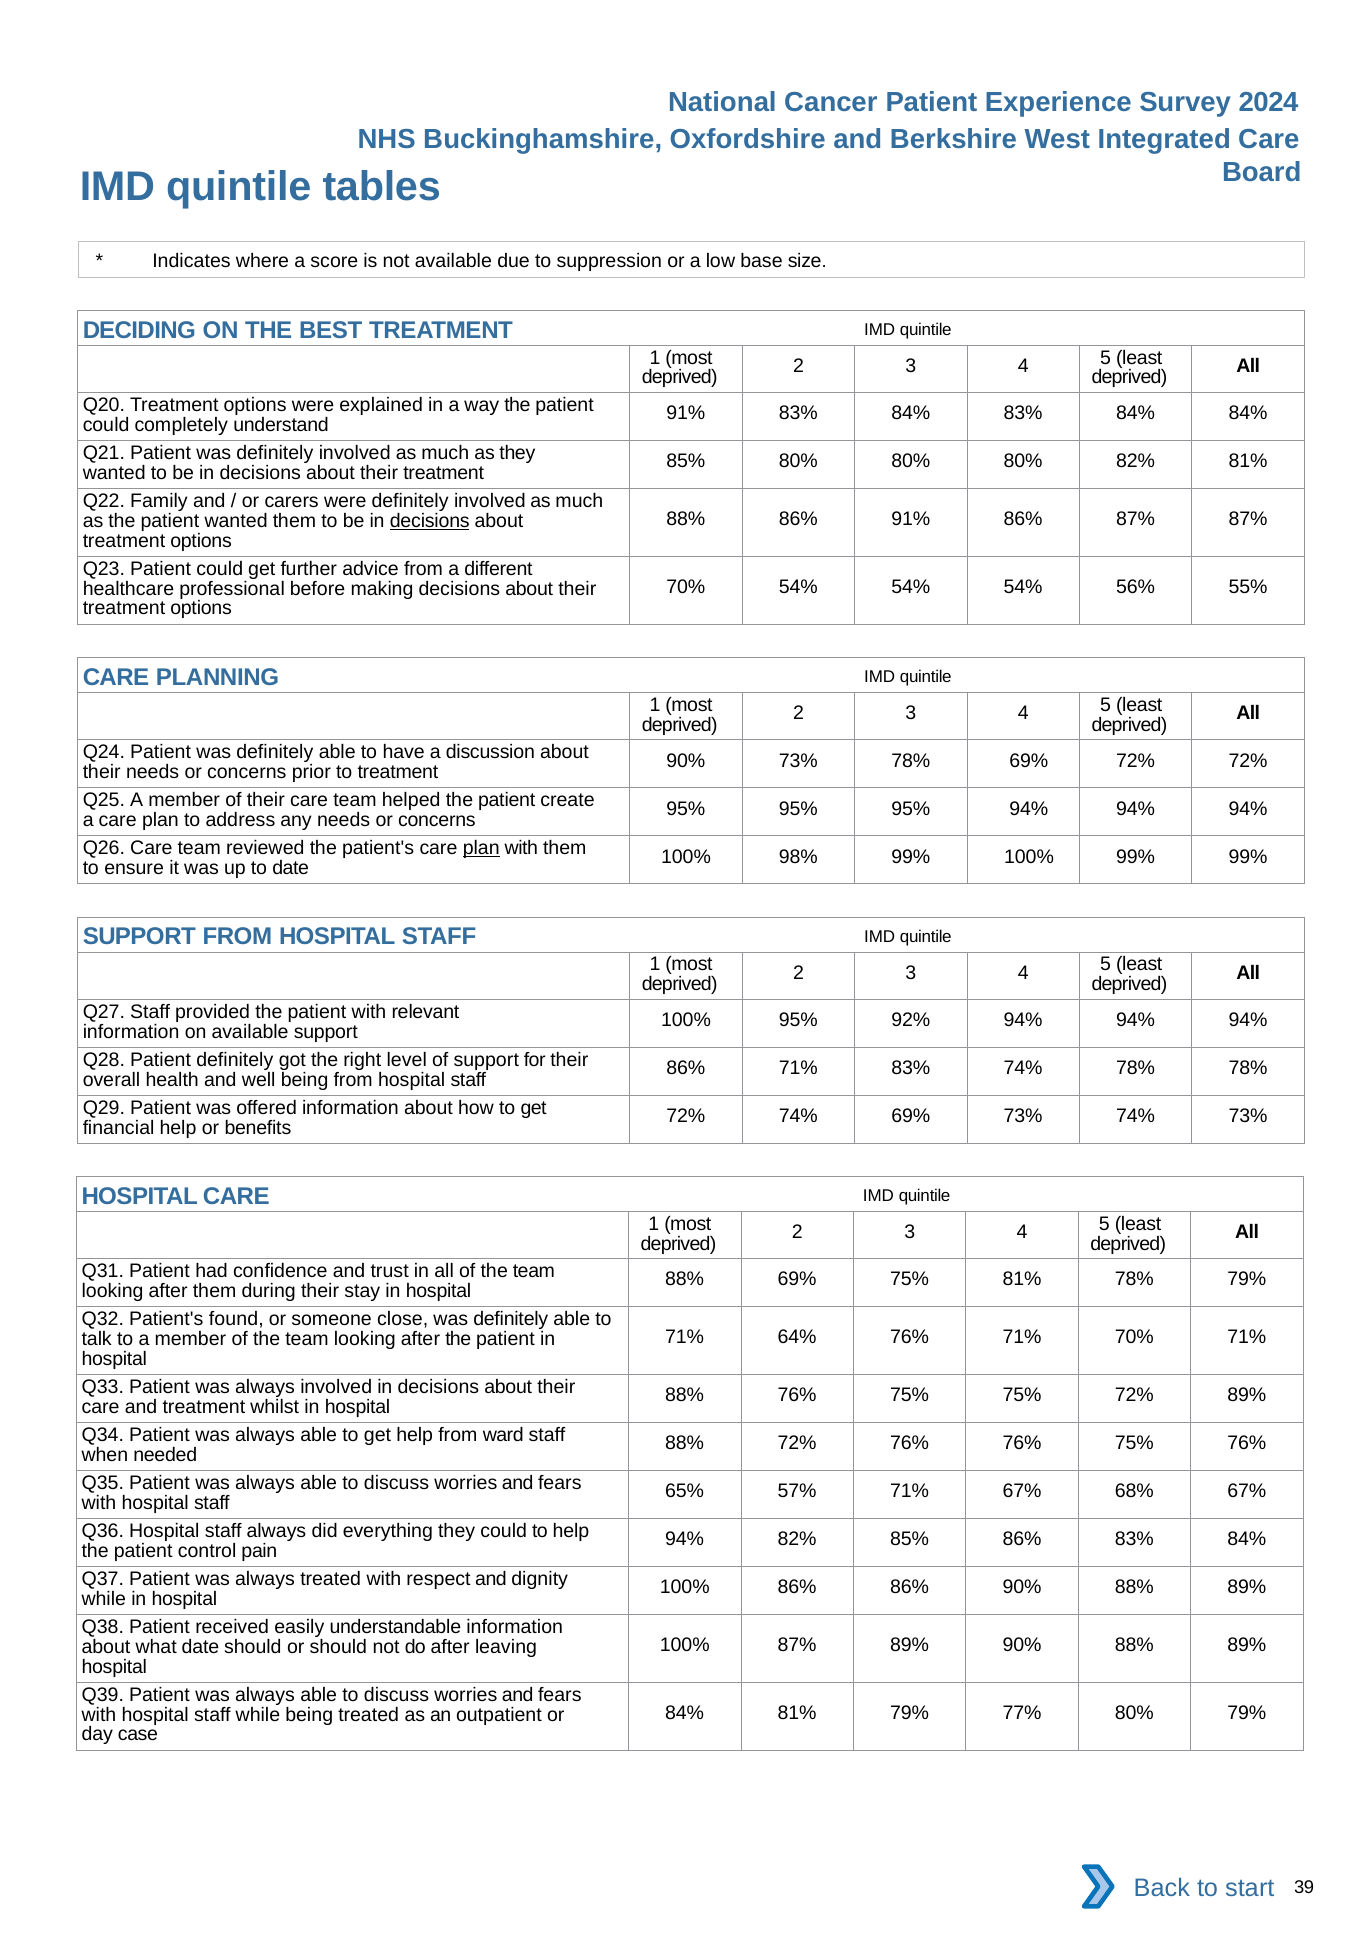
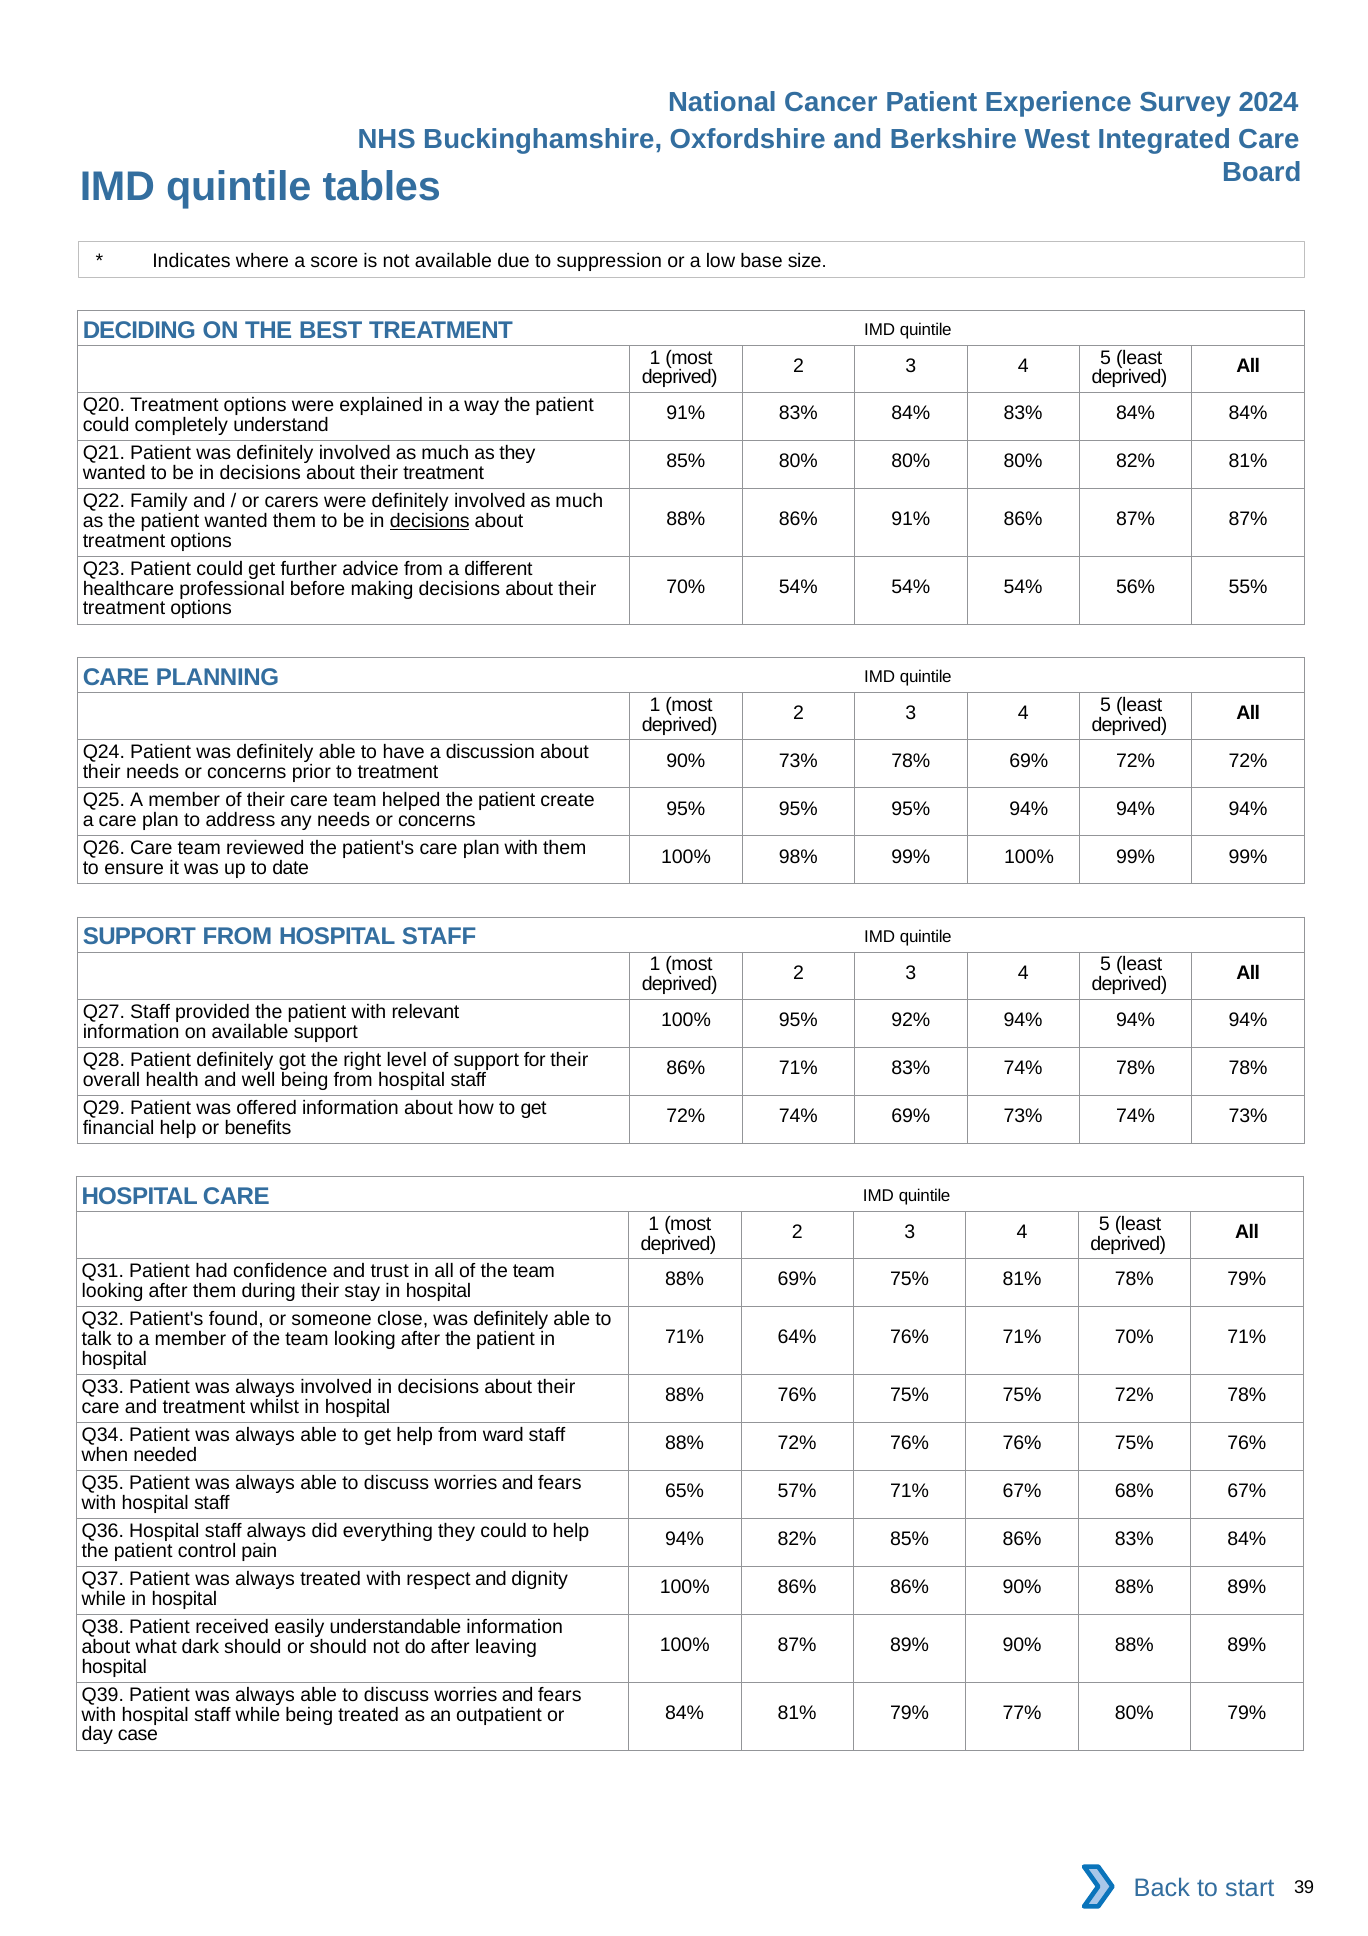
plan underline: present -> none (481, 848)
72% 89%: 89% -> 78% (1247, 1395)
what date: date -> dark (200, 1647)
